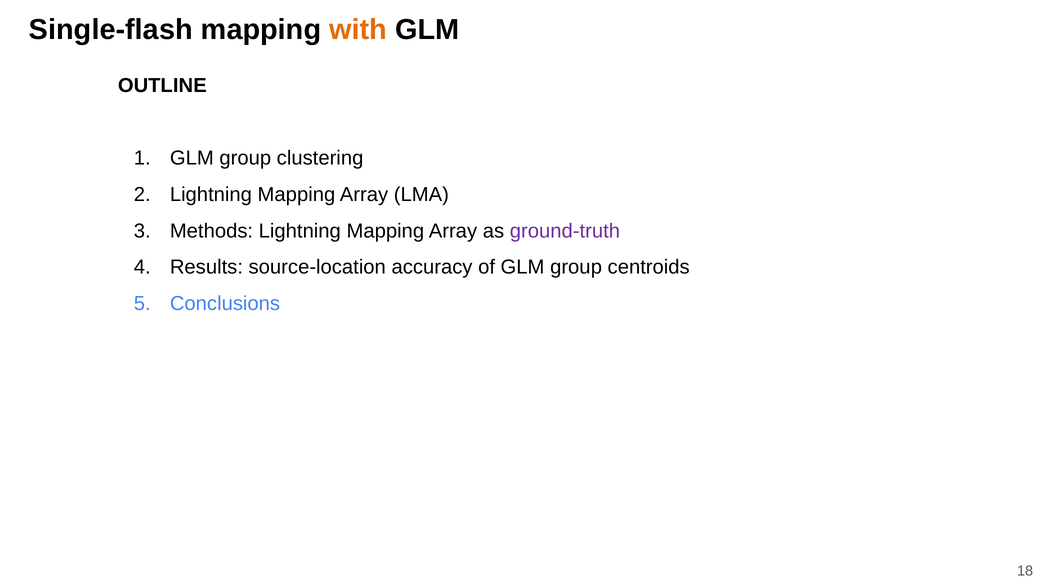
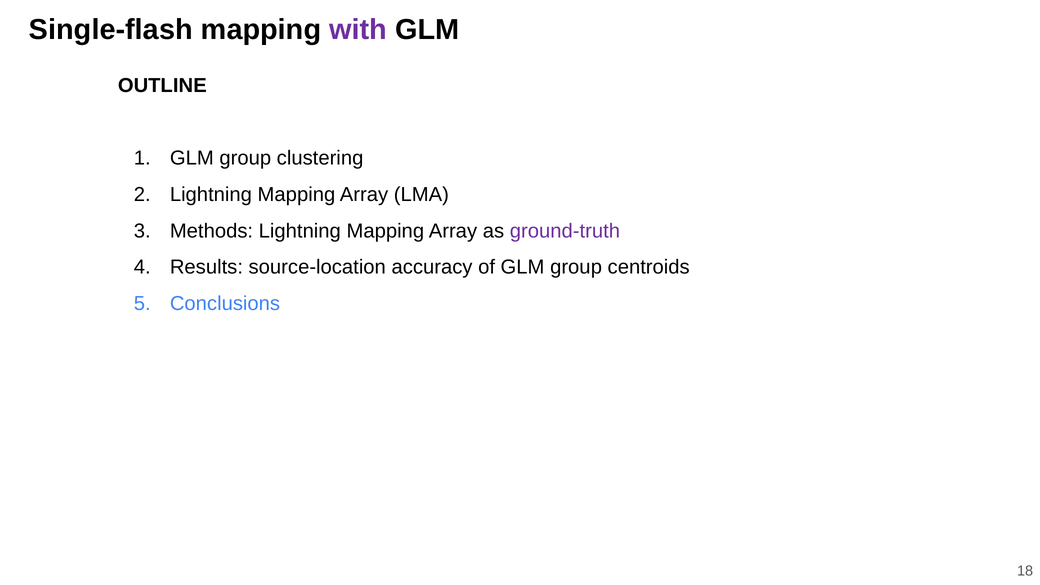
with colour: orange -> purple (358, 30)
